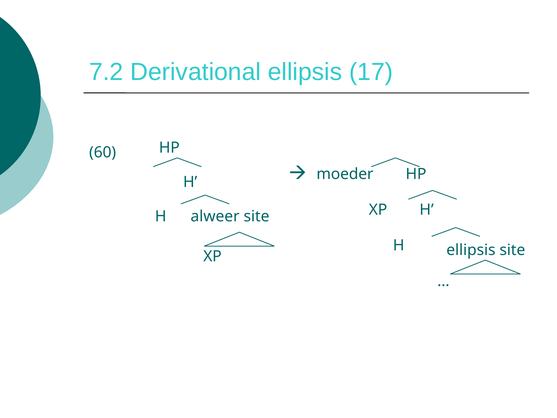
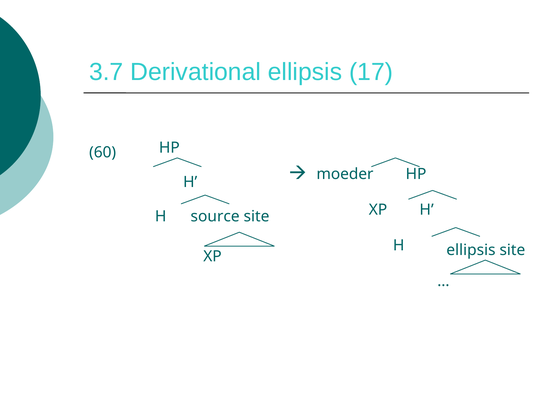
7.2: 7.2 -> 3.7 (106, 72)
alweer: alweer -> source (215, 216)
